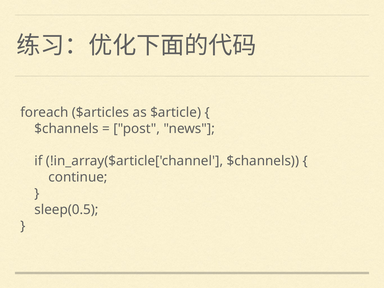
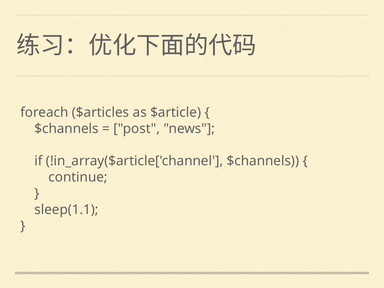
sleep(0.5: sleep(0.5 -> sleep(1.1 (66, 210)
